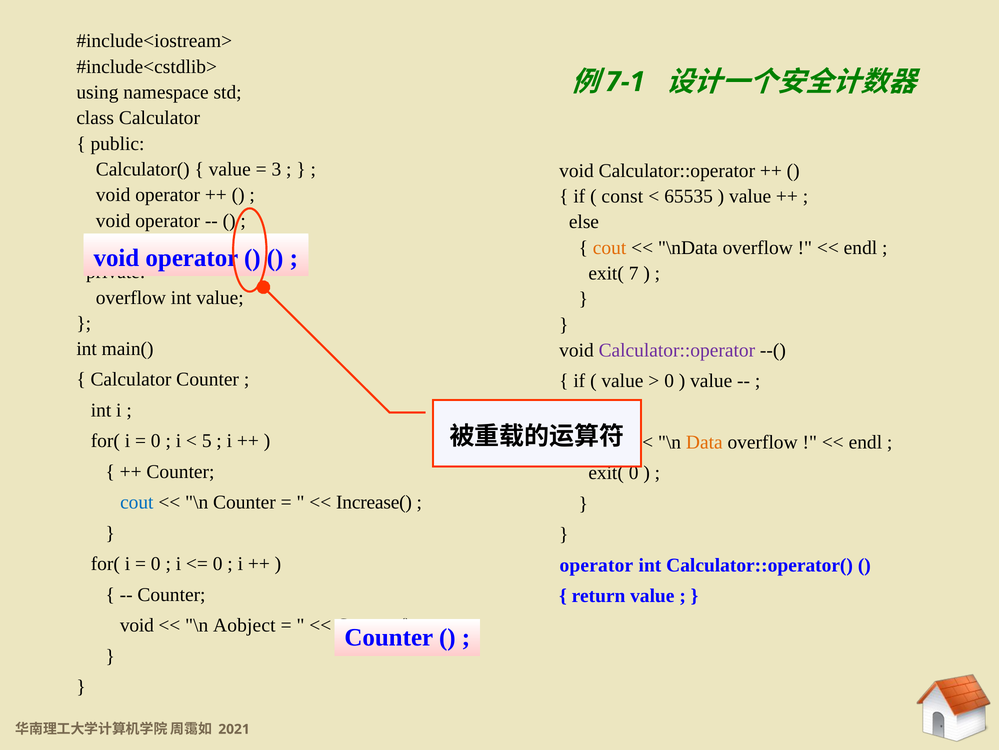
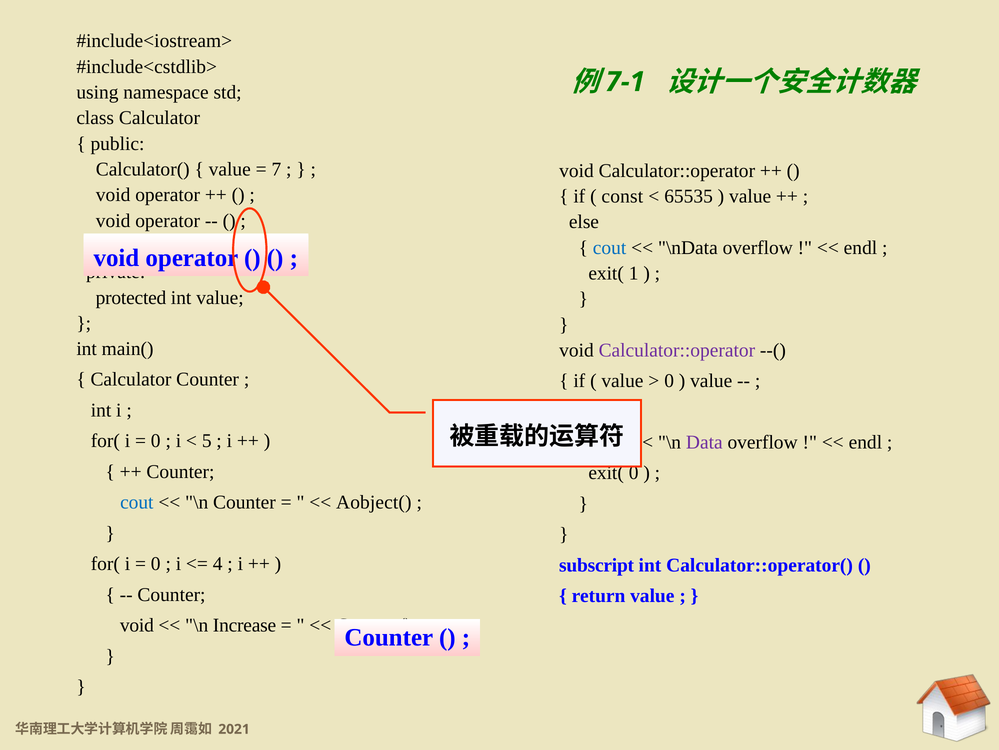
3: 3 -> 7 (276, 169)
cout colour: orange -> blue (610, 247)
7: 7 -> 1 (634, 273)
overflow: overflow -> protected (131, 297)
Data colour: orange -> purple (704, 442)
Increase(: Increase( -> Aobject( (374, 502)
0: 0 -> 4 (218, 563)
operator: operator -> subscript (597, 565)
Aobject: Aobject -> Increase (245, 625)
